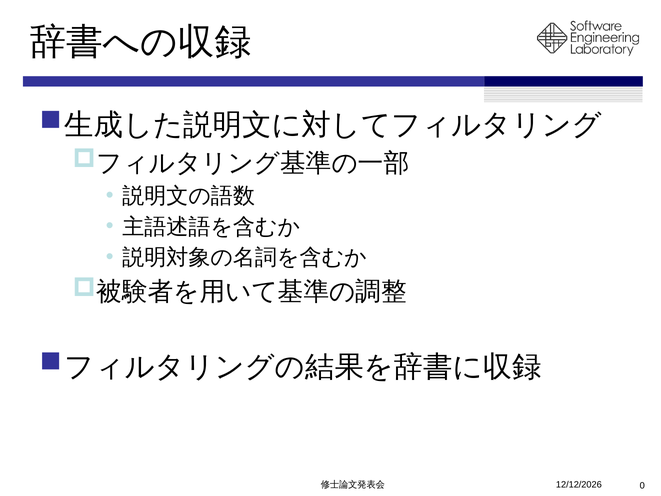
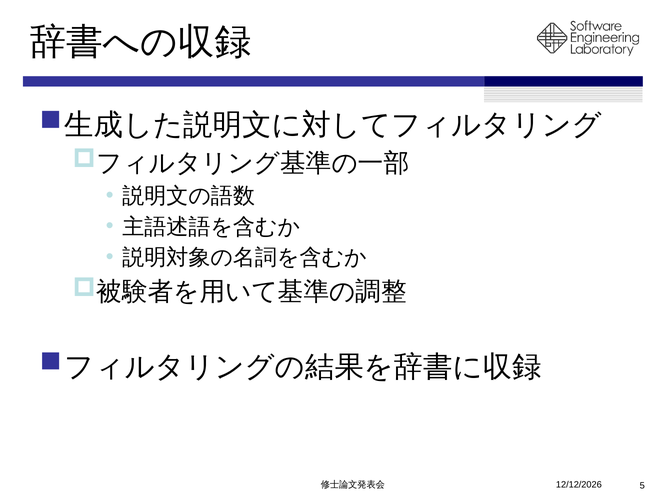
0: 0 -> 5 (642, 485)
